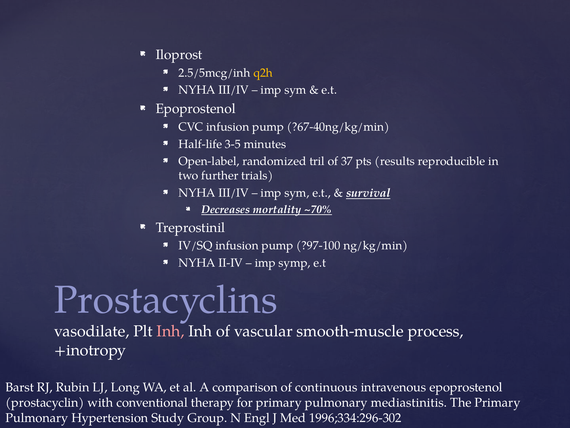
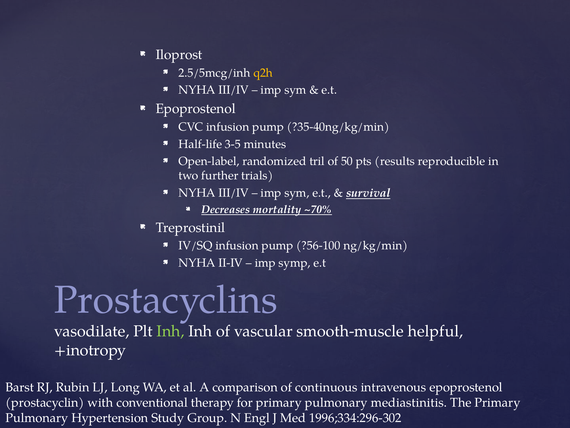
?67-40ng/kg/min: ?67-40ng/kg/min -> ?35-40ng/kg/min (338, 127)
37: 37 -> 50 (347, 161)
?97-100: ?97-100 -> ?56-100 (318, 245)
Inh colour: pink -> light green (171, 331)
process: process -> helpful (435, 331)
